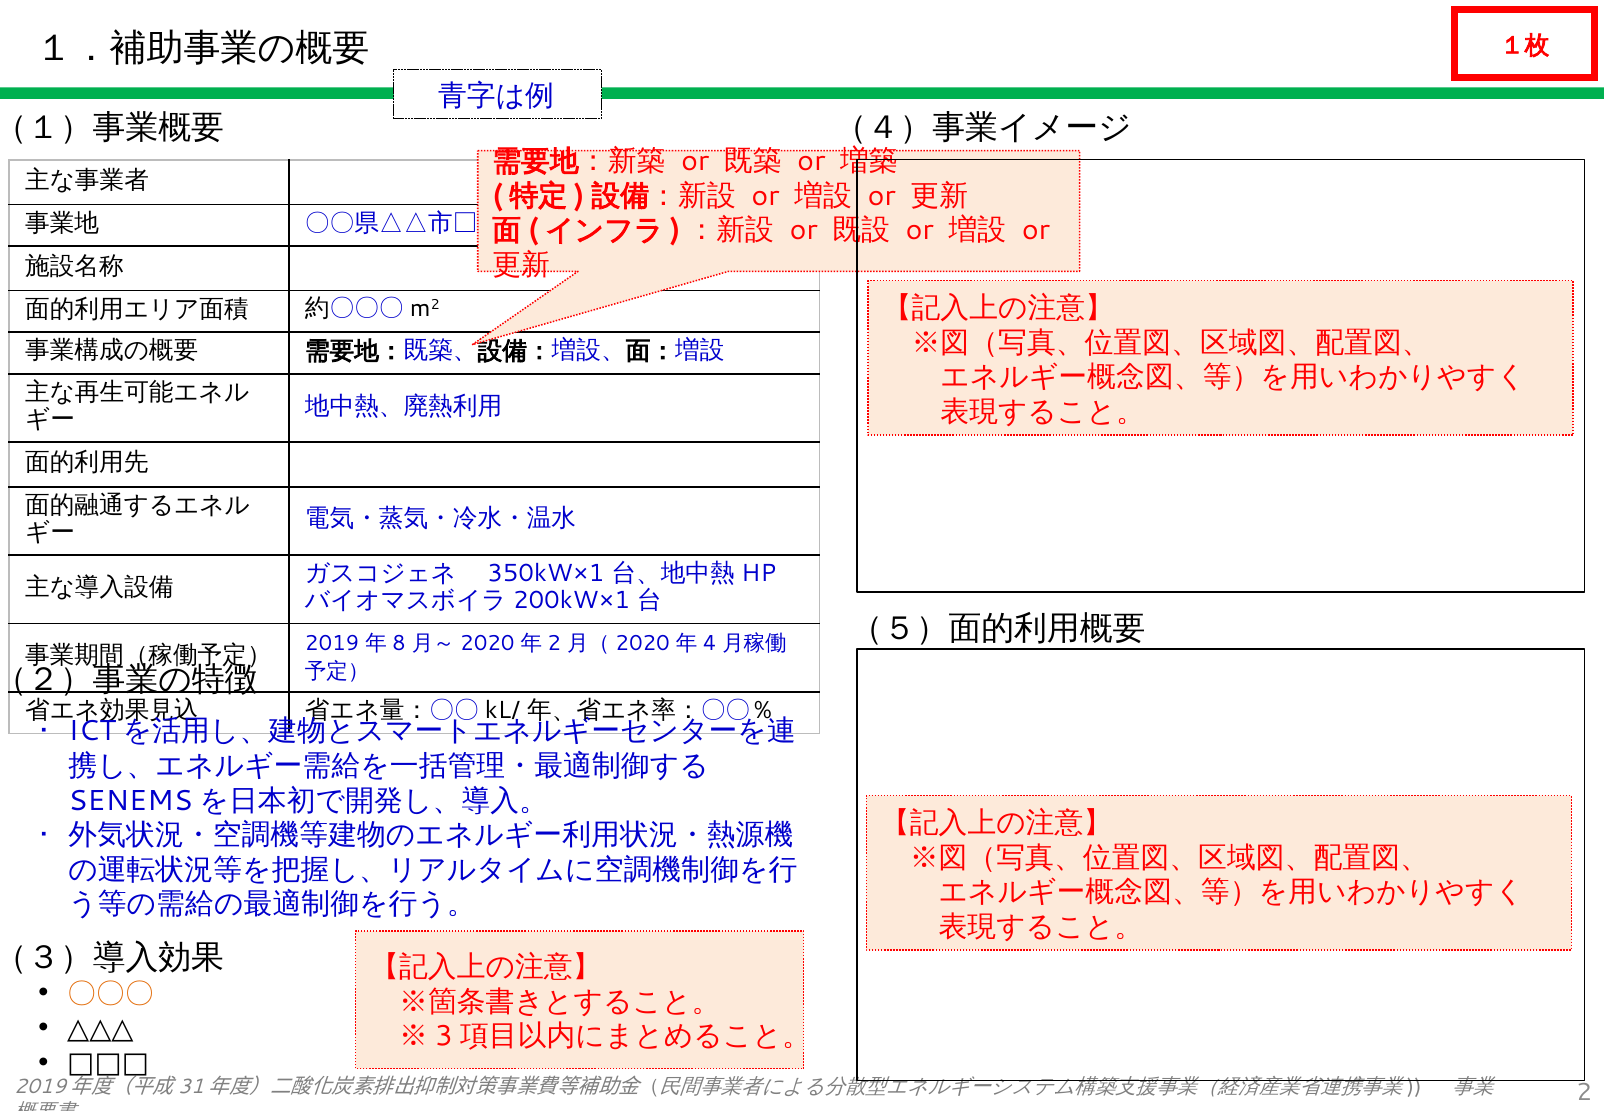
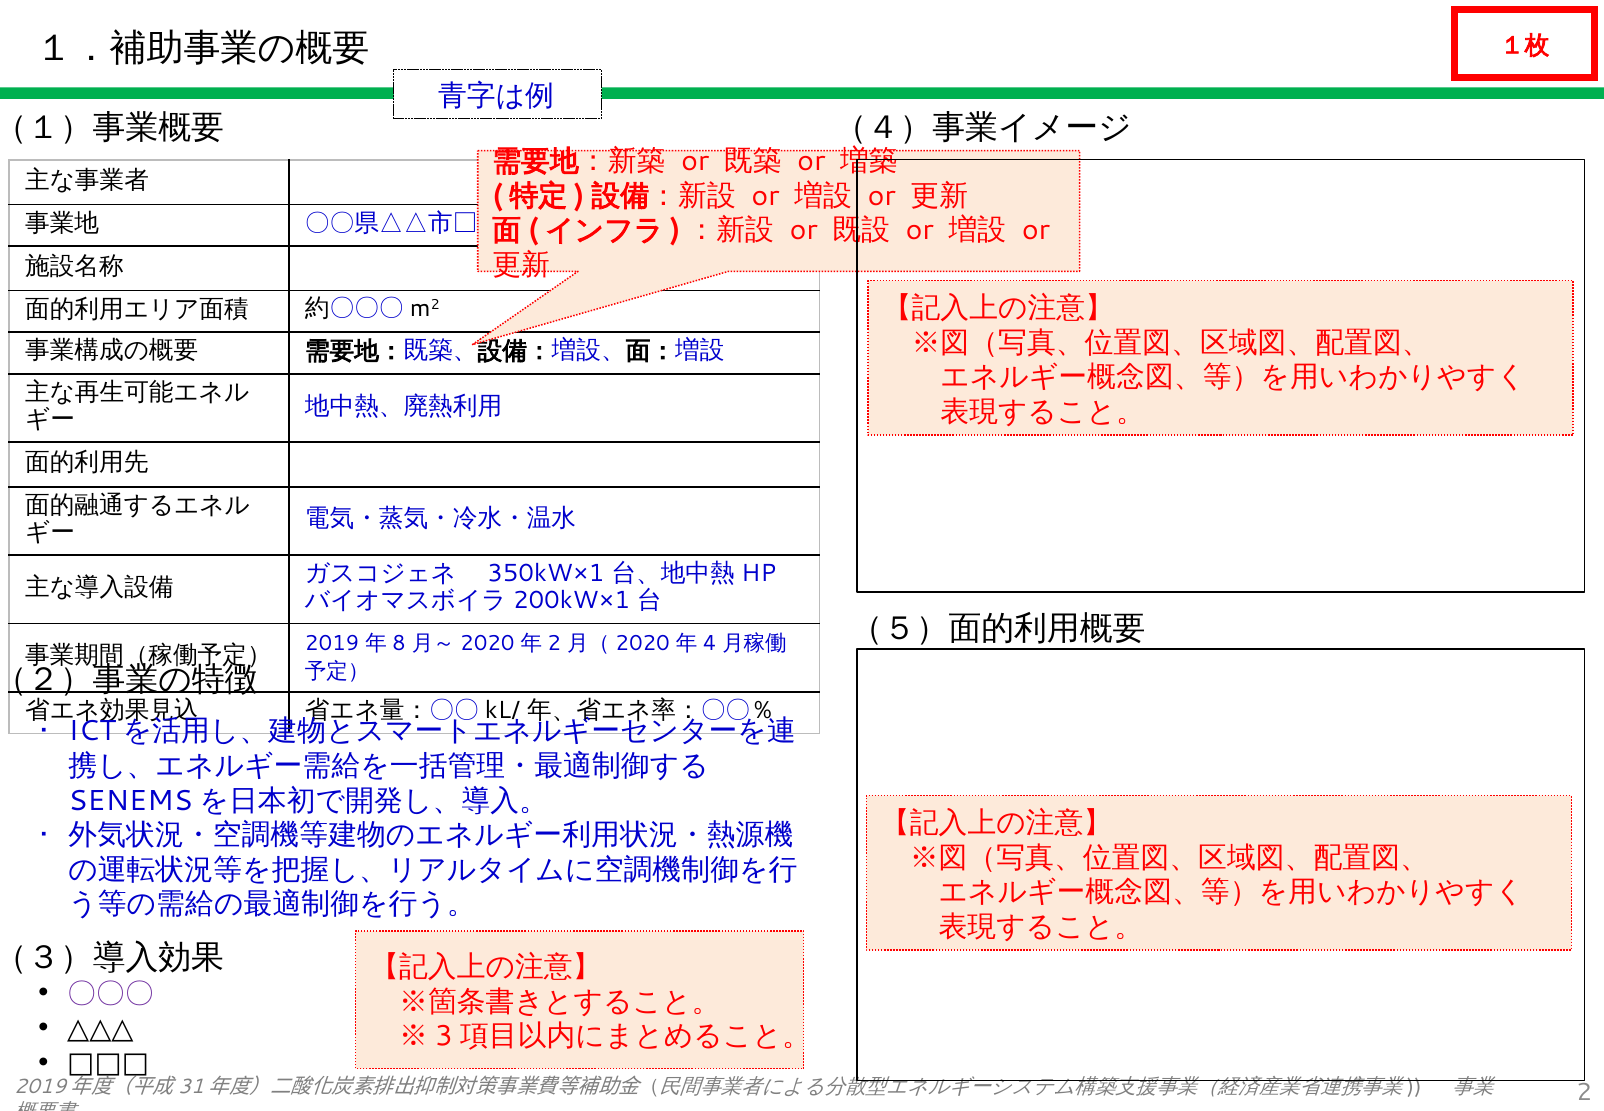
〇〇〇 colour: orange -> purple (110, 993)
